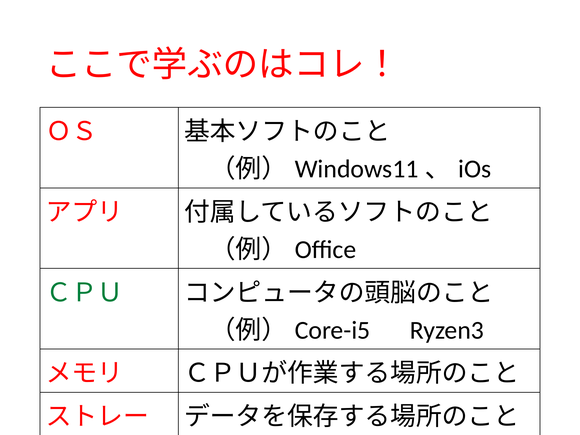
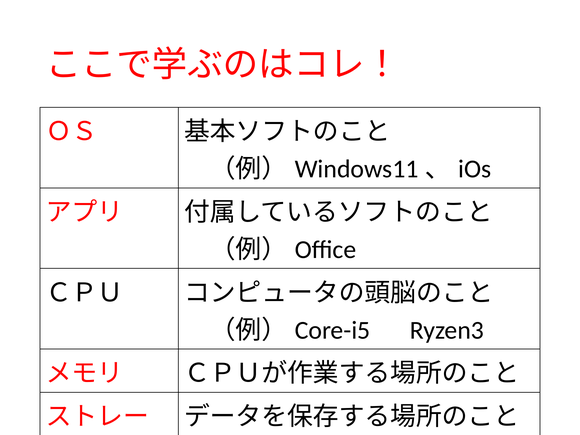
ＣＰＵ colour: green -> black (84, 293)
